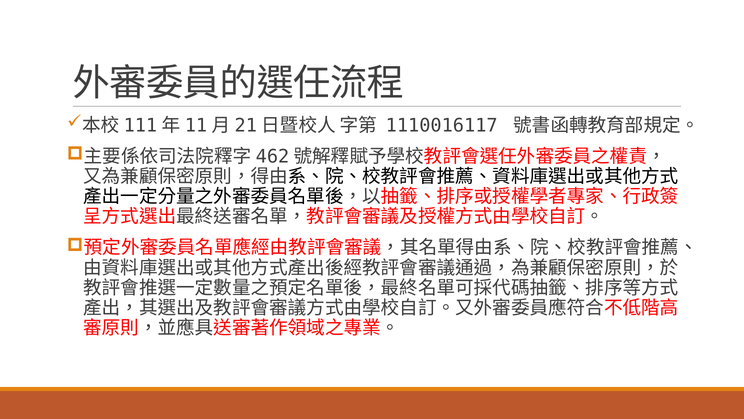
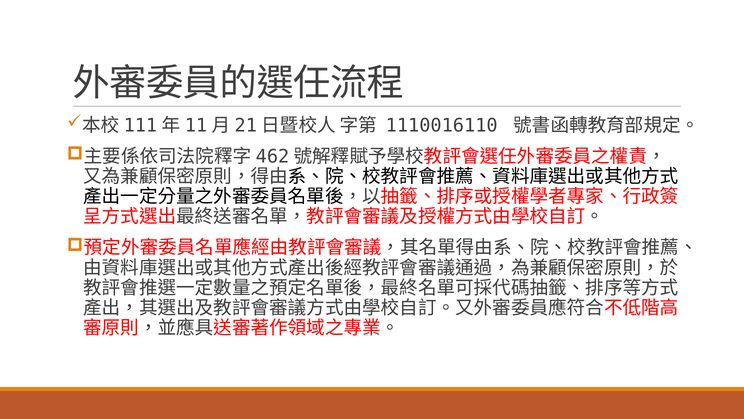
1110016117: 1110016117 -> 1110016110 (442, 125)
